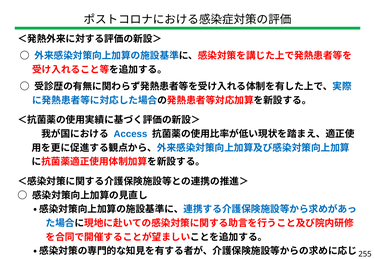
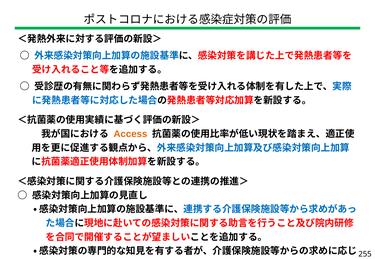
Access colour: blue -> orange (130, 134)
